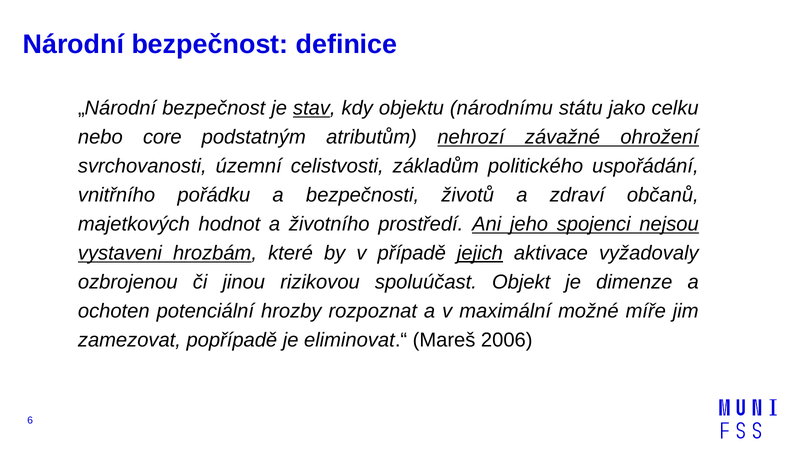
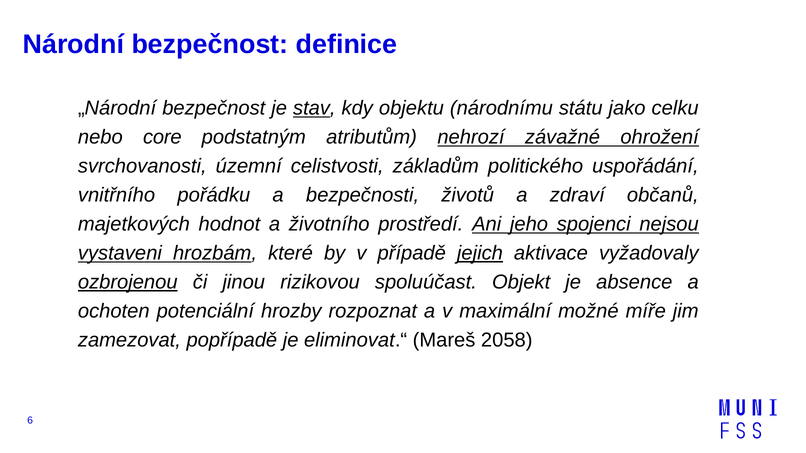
ozbrojenou underline: none -> present (128, 282)
dimenze: dimenze -> absence (634, 282)
2006: 2006 -> 2058 (507, 340)
